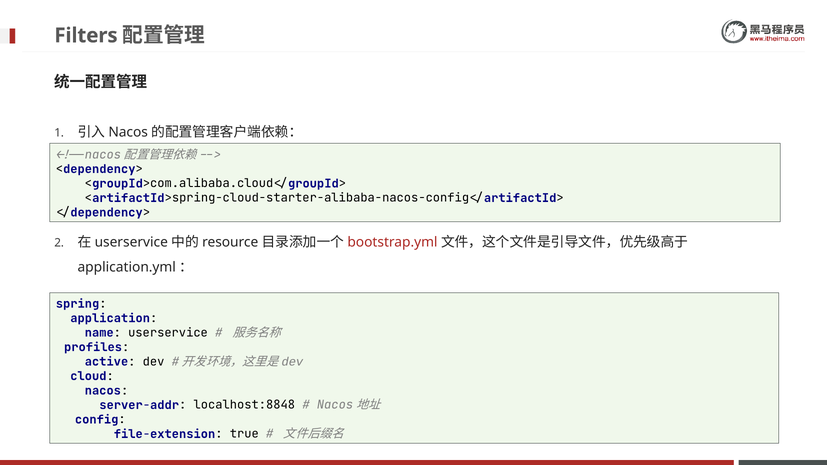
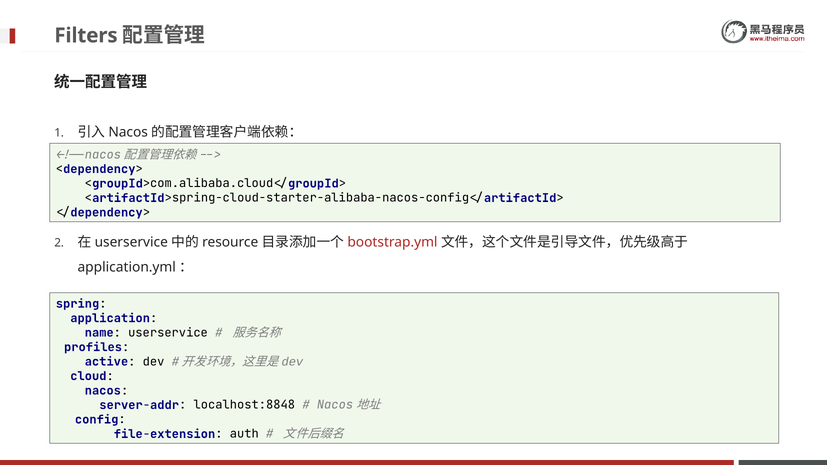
true: true -> auth (244, 434)
